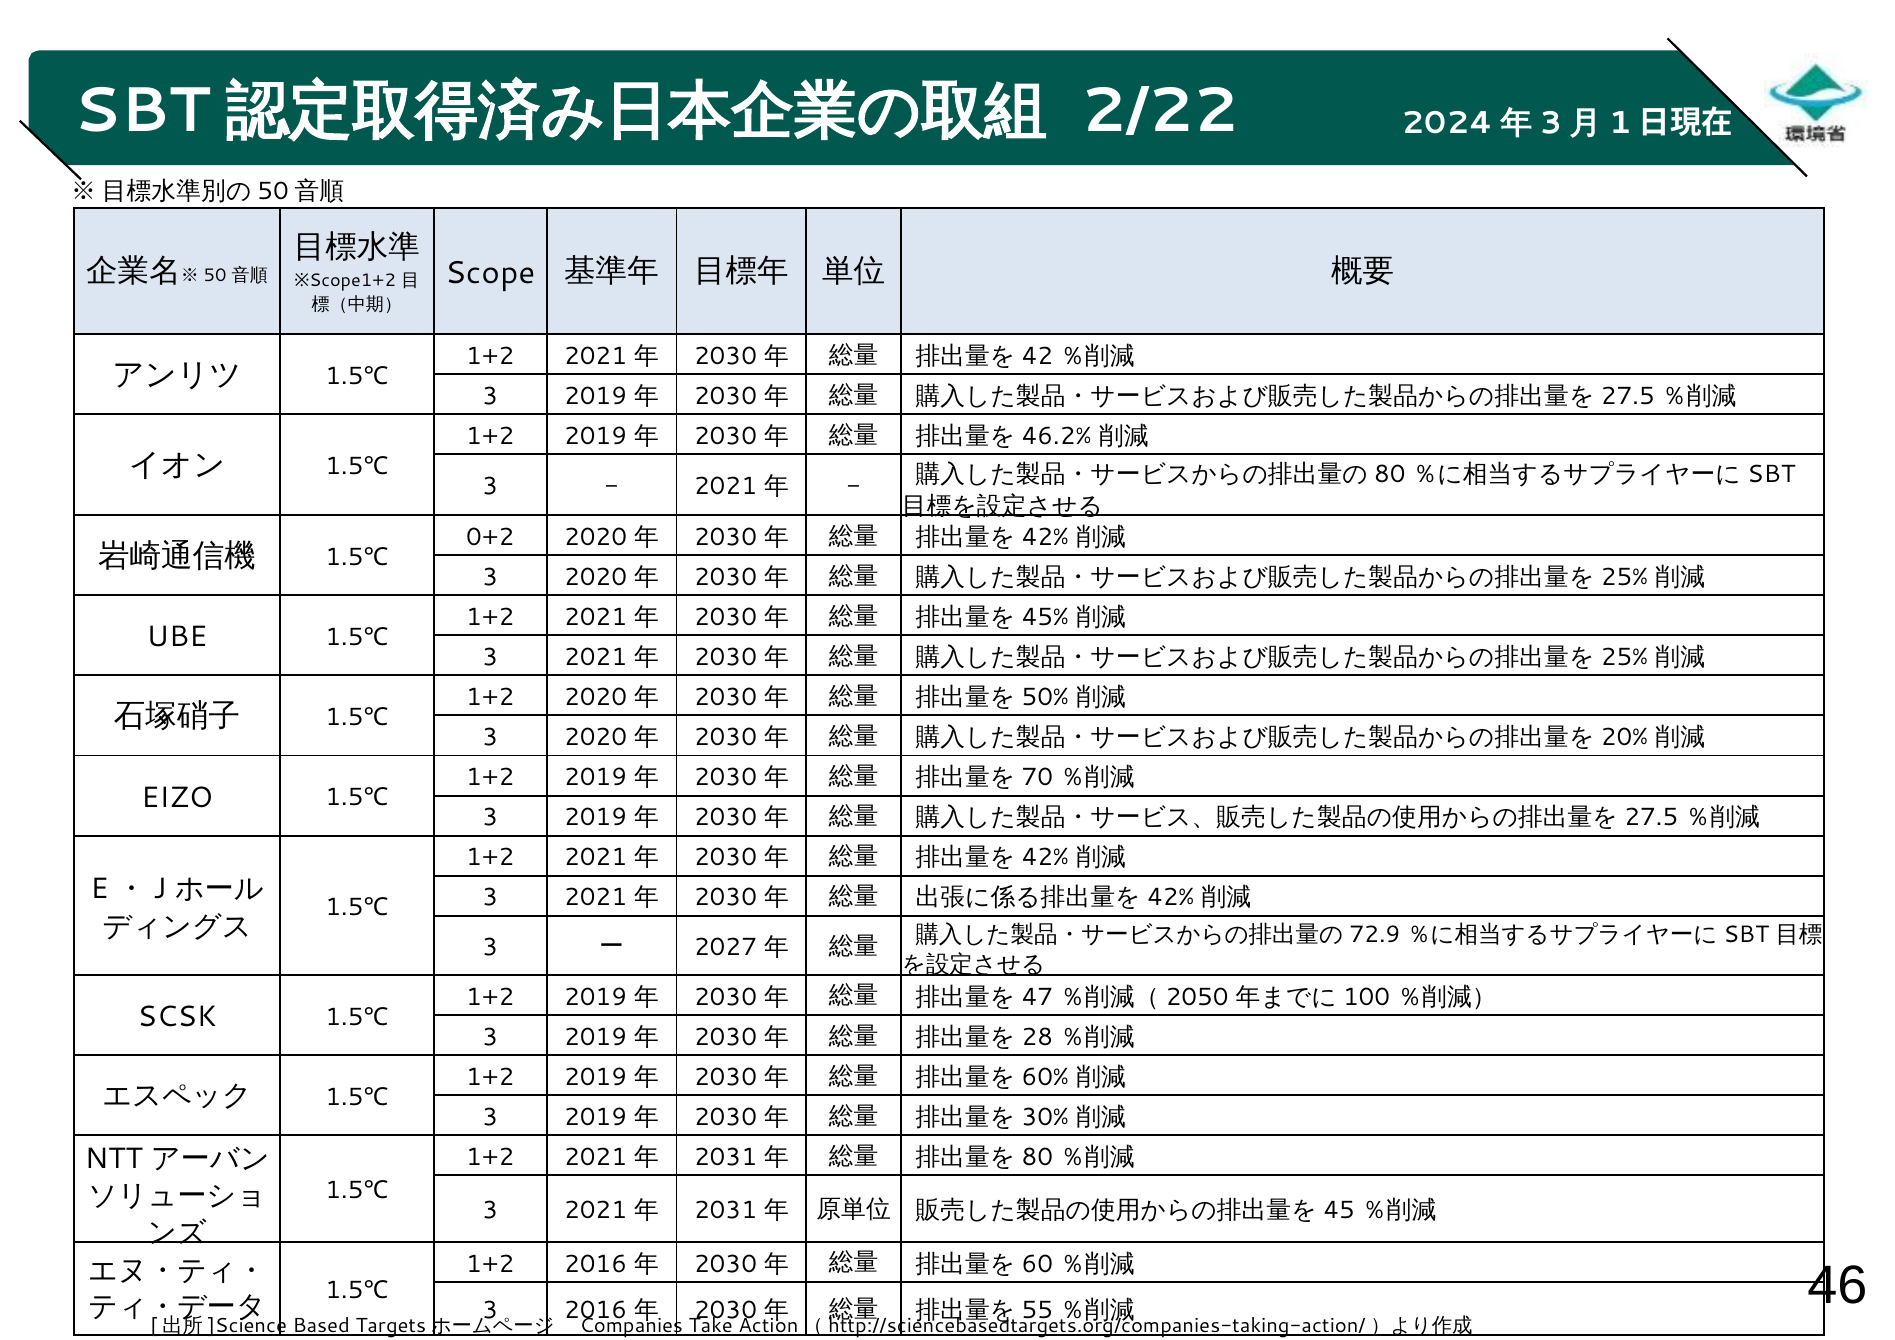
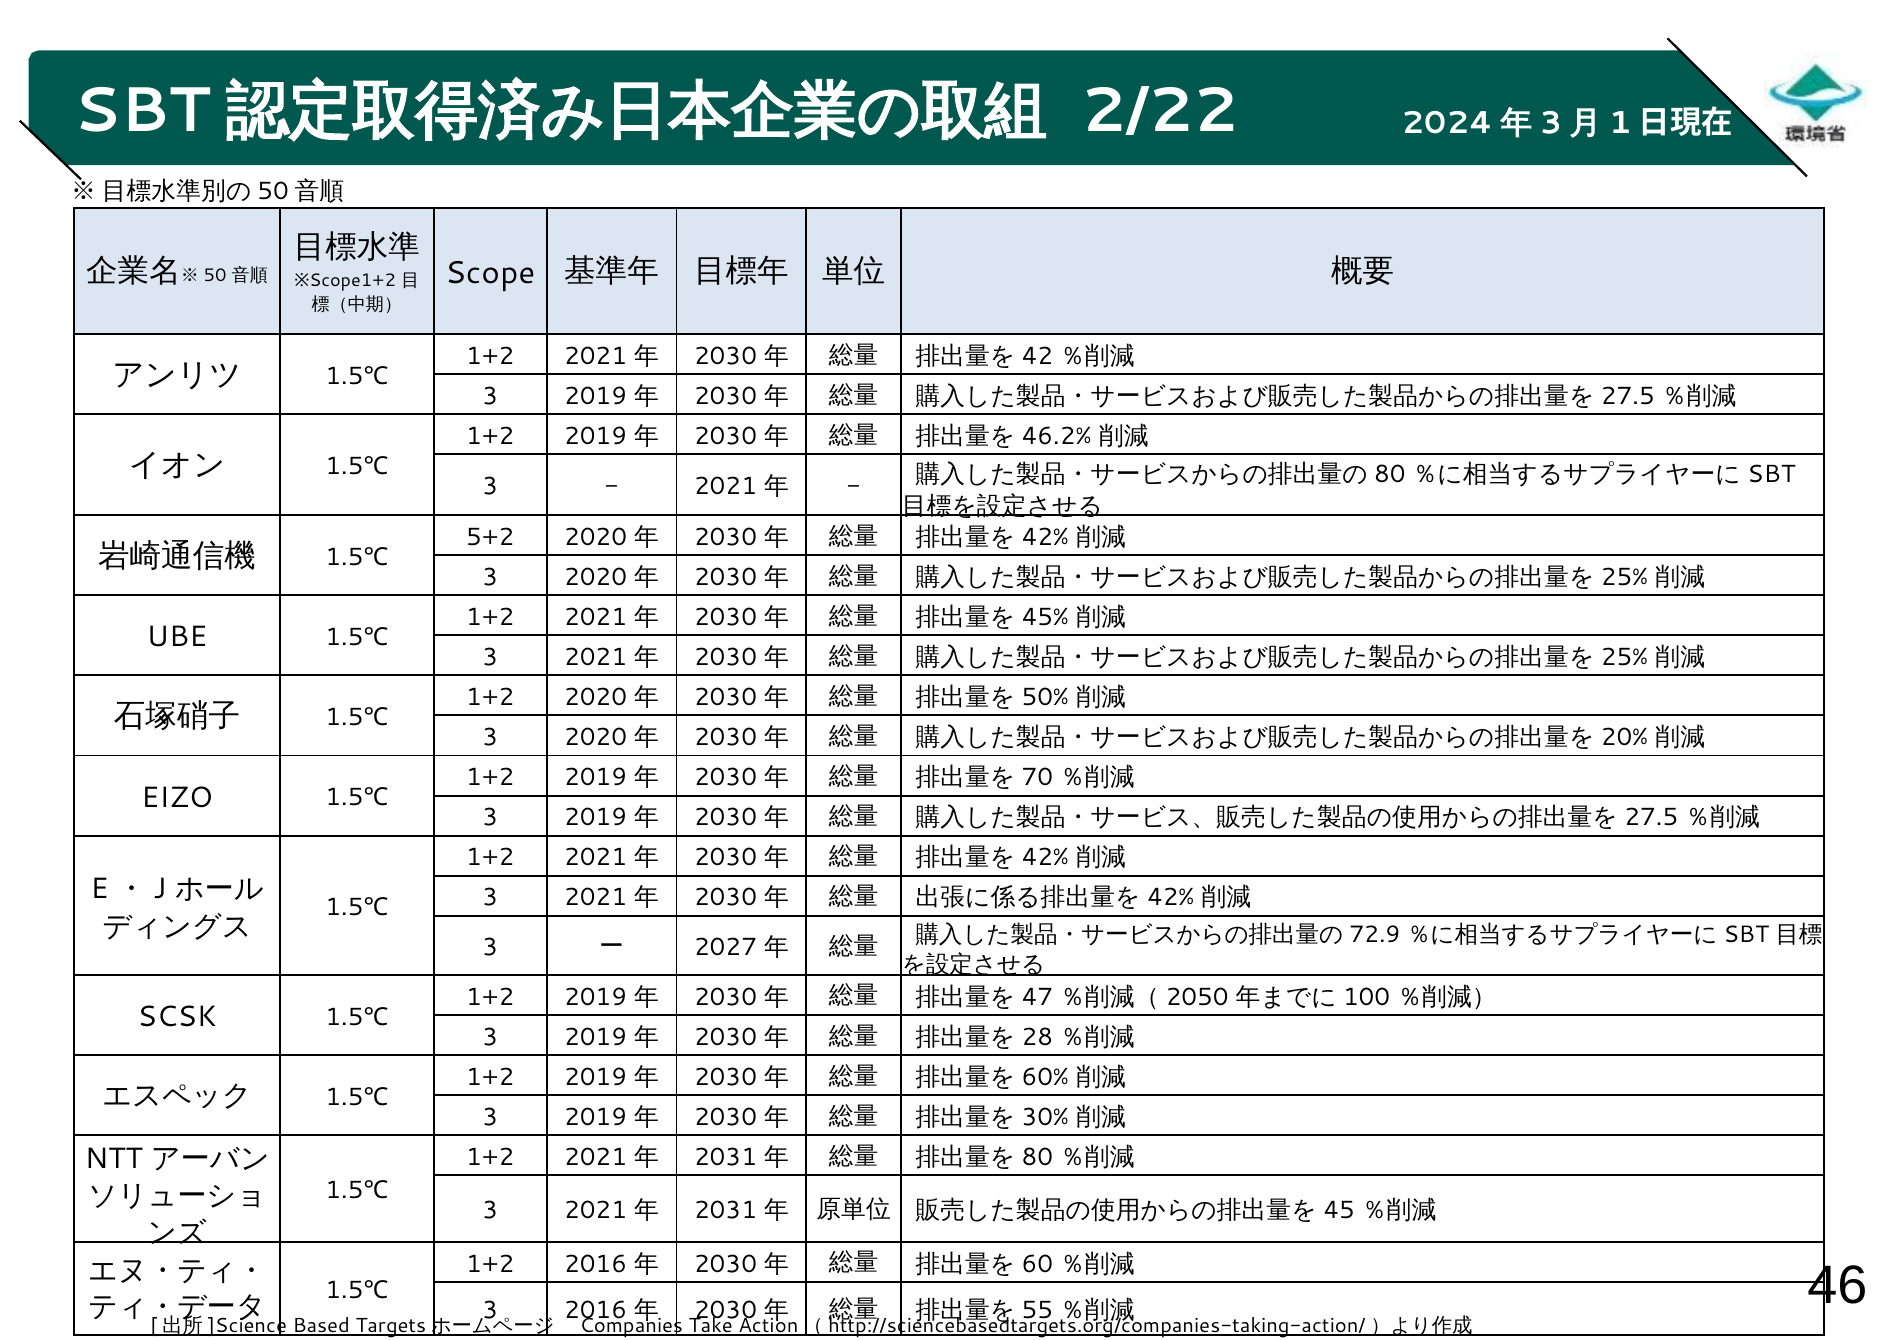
0+2: 0+2 -> 5+2 (490, 537)
